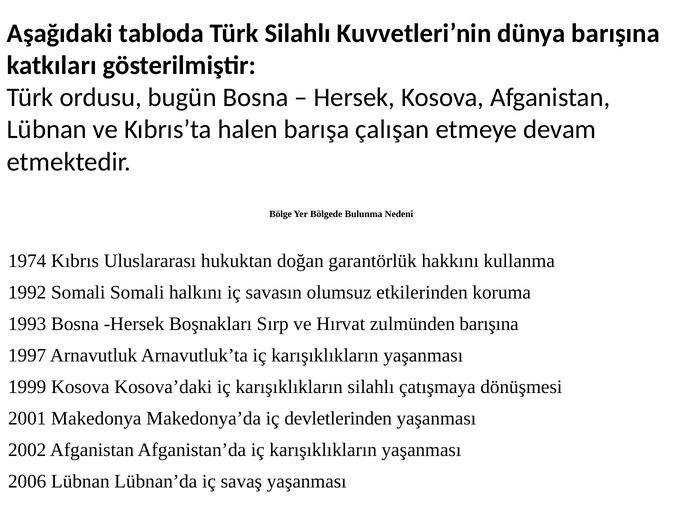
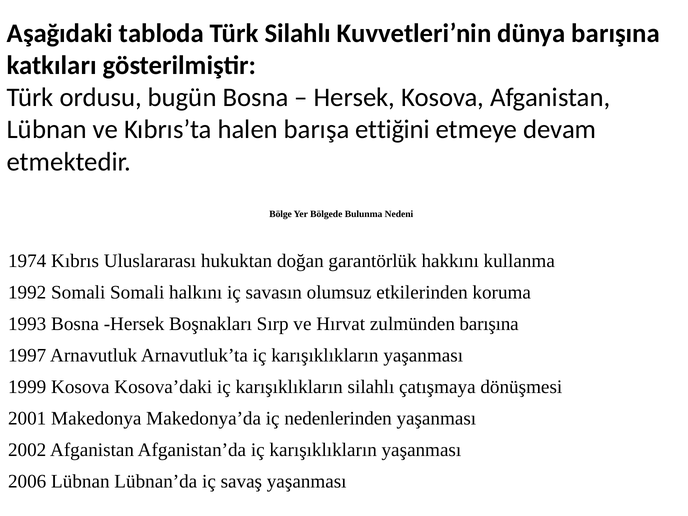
çalışan: çalışan -> ettiğini (393, 130)
devletlerinden: devletlerinden -> nedenlerinden (338, 419)
